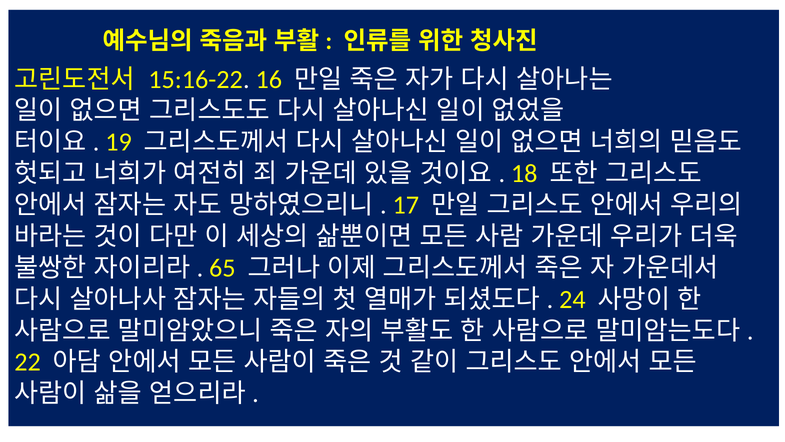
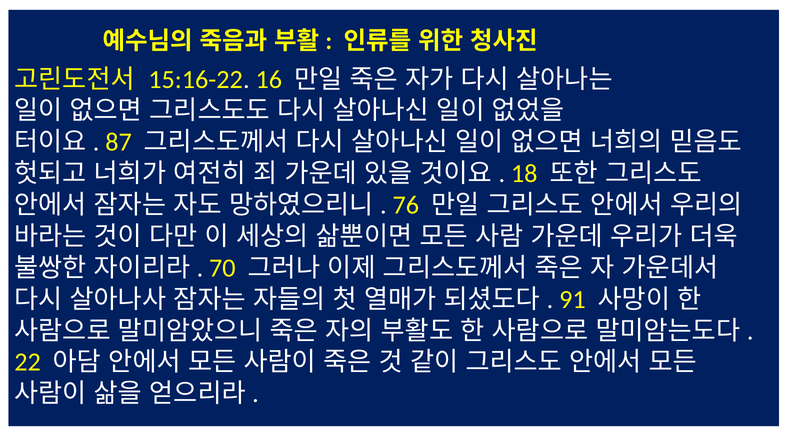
19: 19 -> 87 (119, 142)
17: 17 -> 76 (406, 205)
65: 65 -> 70 (222, 268)
24: 24 -> 91 (572, 299)
